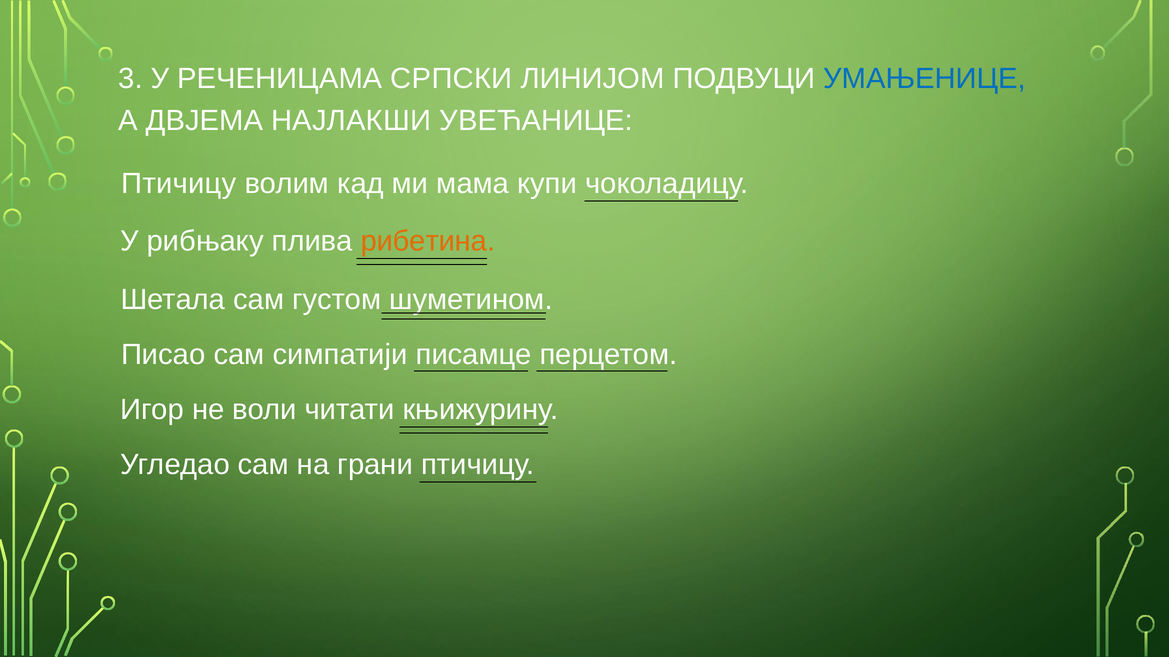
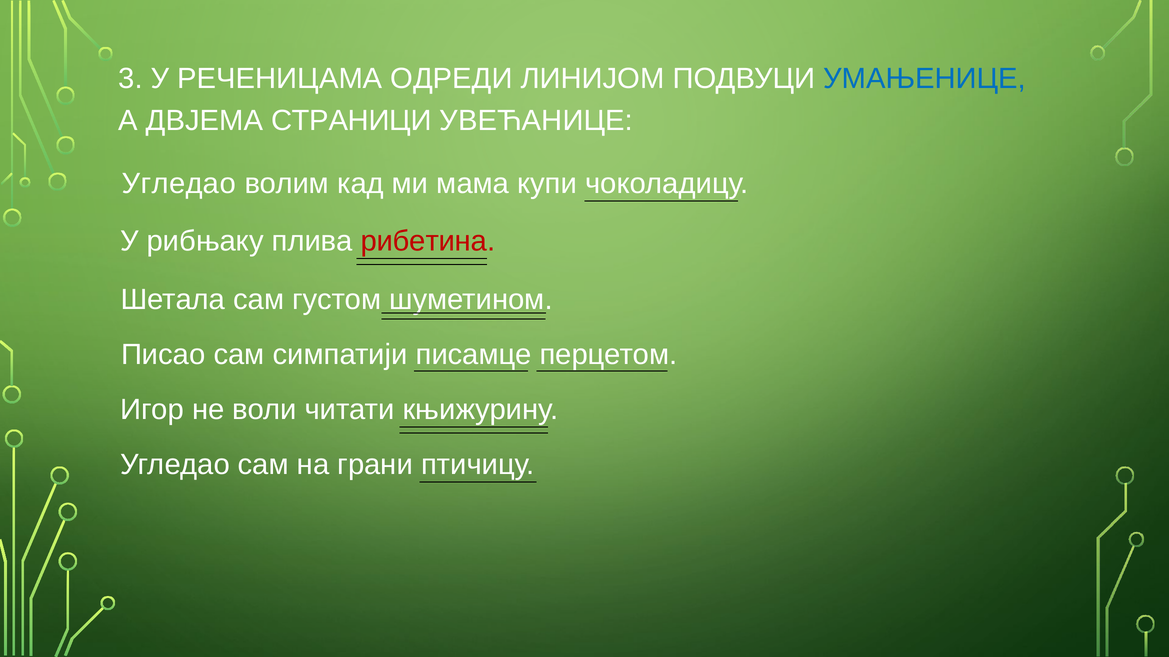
СРПСКИ: СРПСКИ -> ОДРЕДИ (452, 79)
НАЈЛАКШИ: НАЈЛАКШИ -> СТРАНИЦИ (351, 121)
Птичицу: Птичицу -> Угледао (179, 184)
рибетина colour: orange -> red (428, 241)
